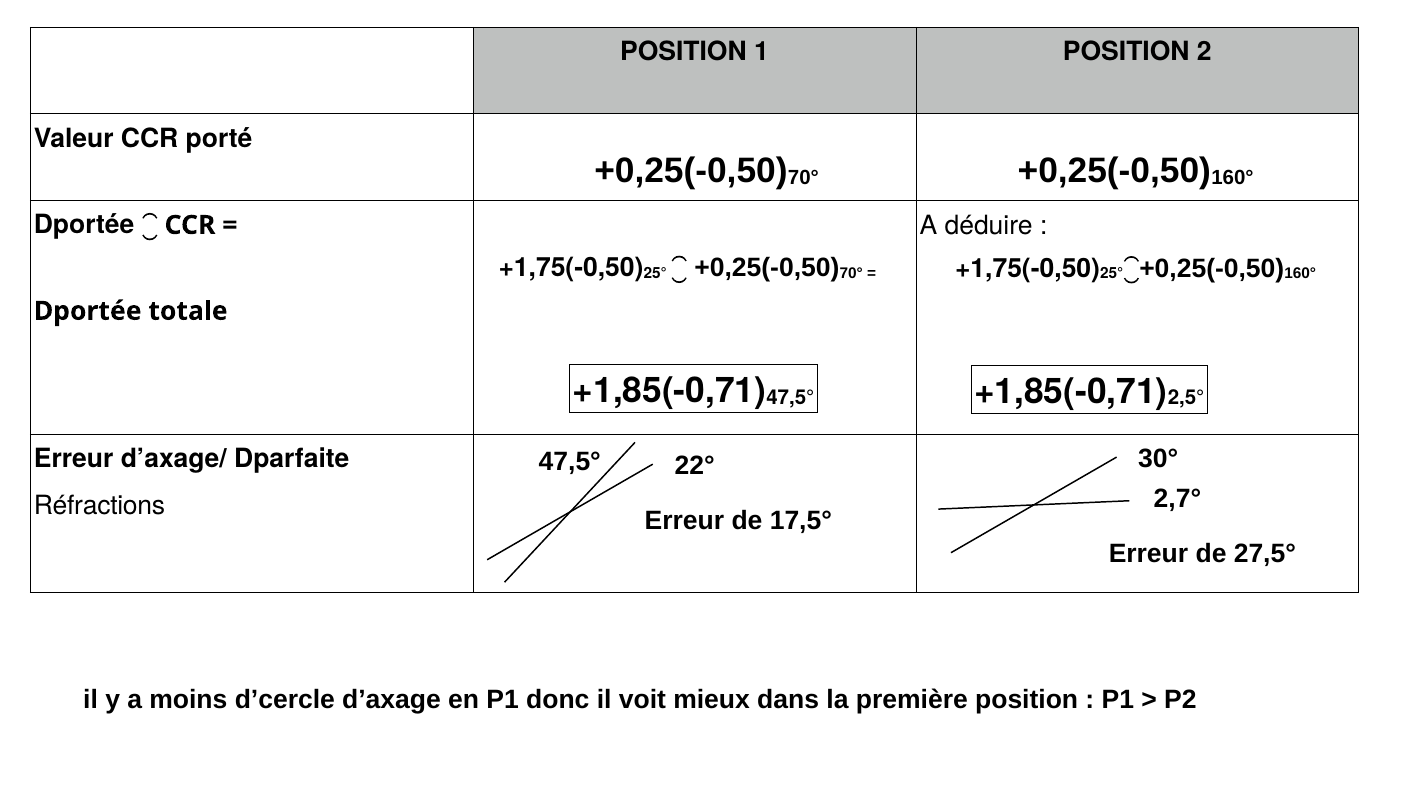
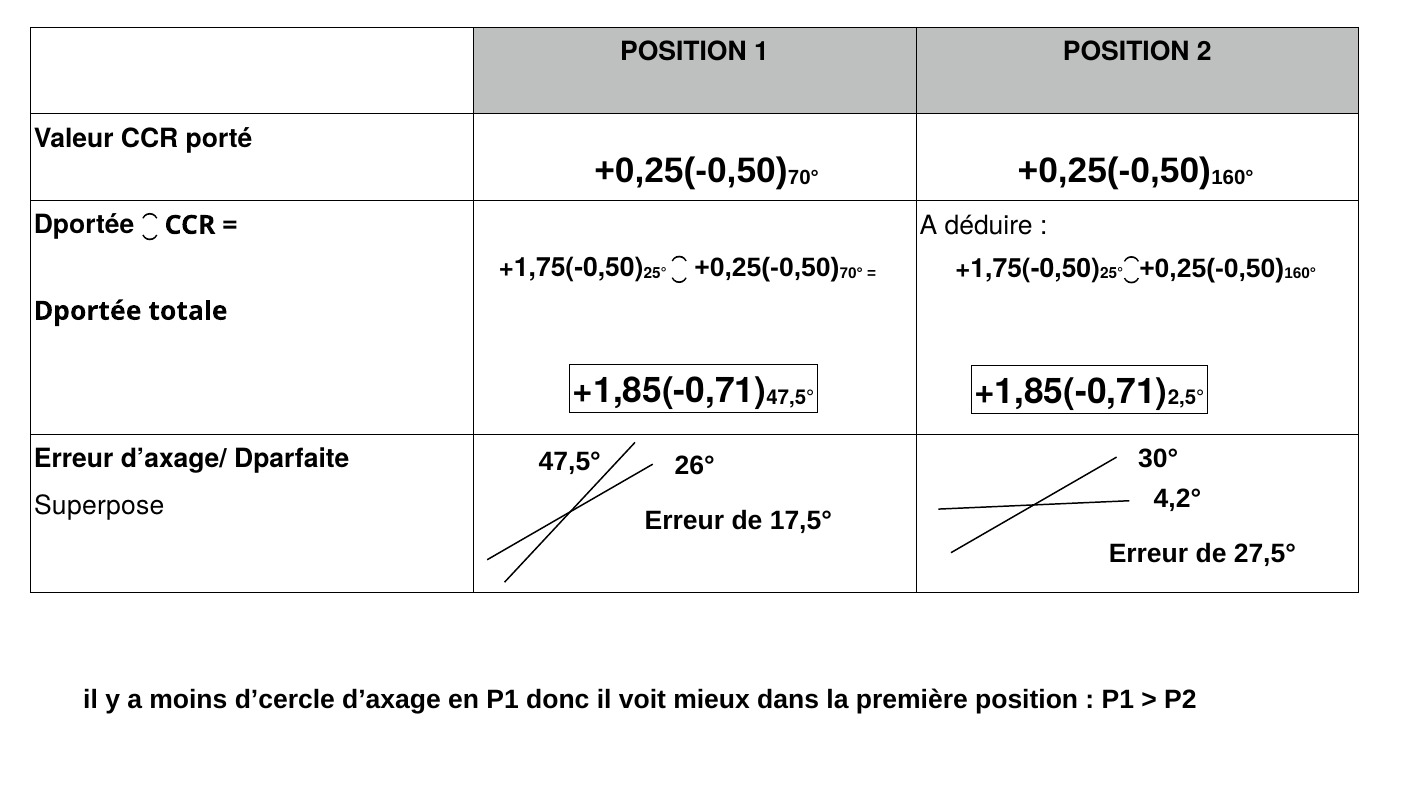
22°: 22° -> 26° (695, 466)
2,7°: 2,7° -> 4,2° (1177, 499)
Réfractions: Réfractions -> Superpose (99, 506)
